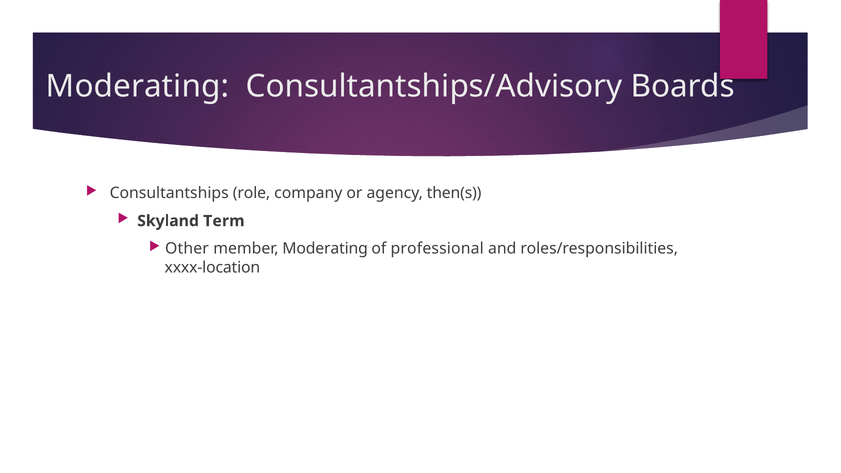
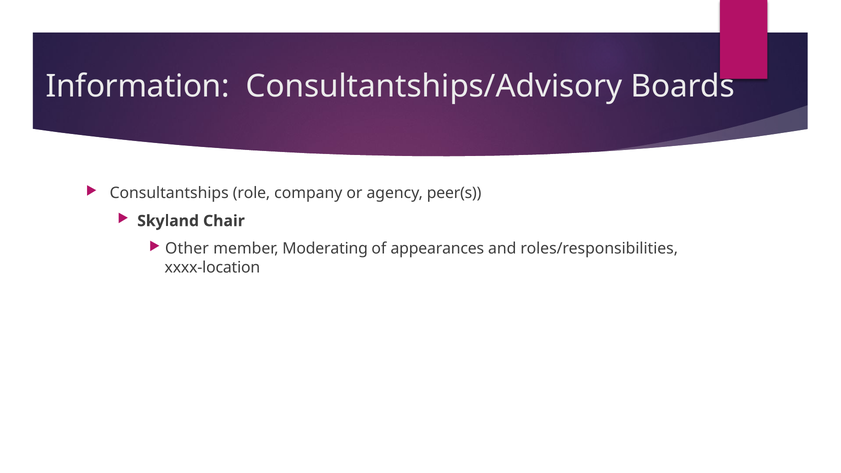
Moderating: Moderating -> Information (138, 87)
then(s: then(s -> peer(s (454, 193)
Term: Term -> Chair (224, 221)
professional: professional -> appearances (437, 249)
